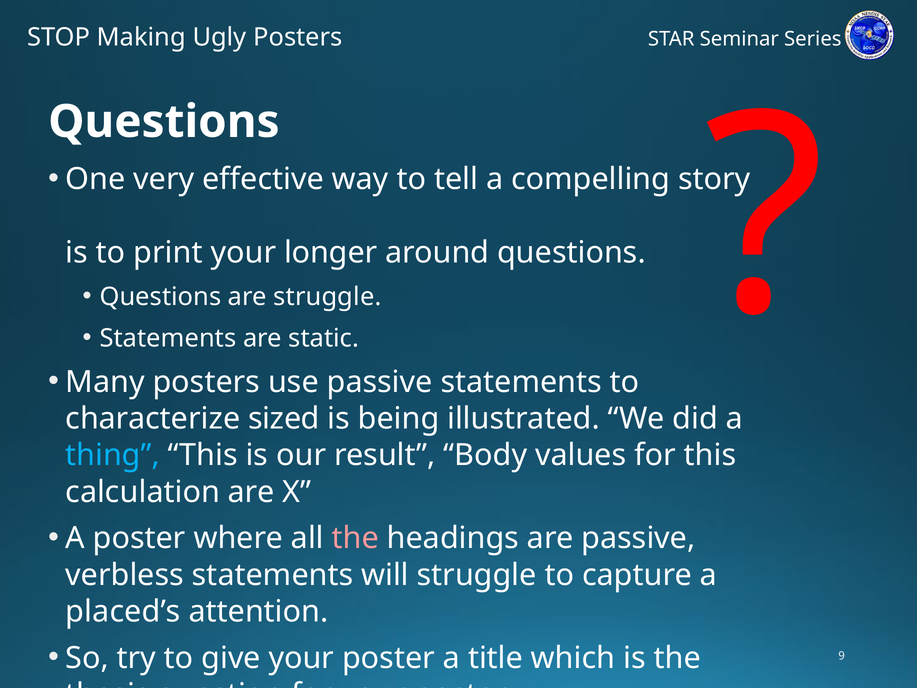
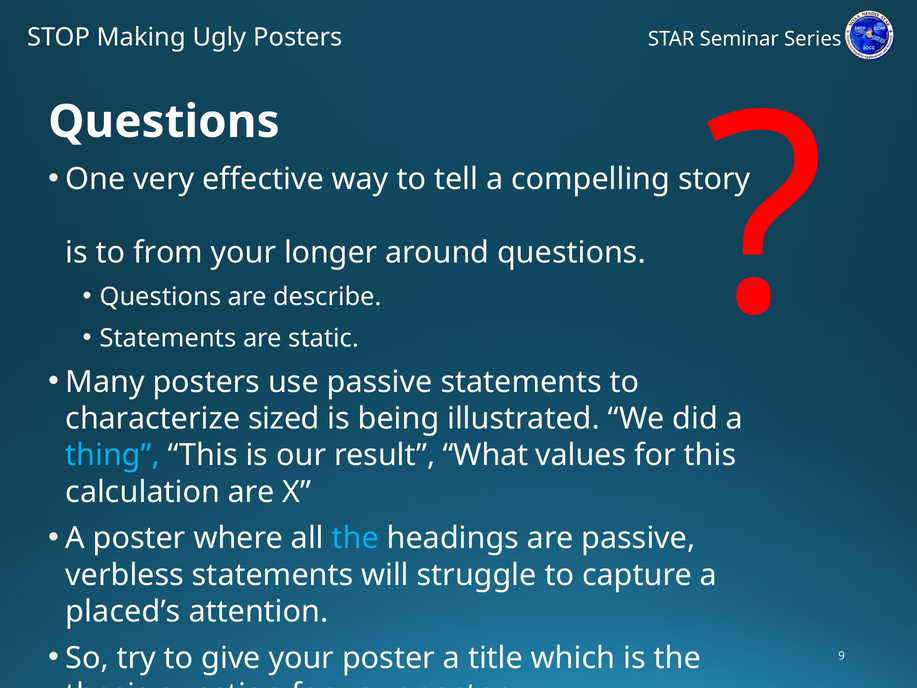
print: print -> from (168, 253)
are struggle: struggle -> describe (327, 297)
Body: Body -> What (485, 455)
the colour: pink -> light blue (355, 538)
